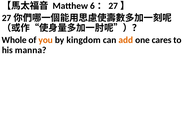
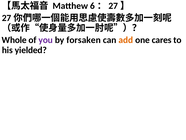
you colour: orange -> purple (46, 40)
kingdom: kingdom -> forsaken (84, 40)
manna: manna -> yielded (31, 50)
